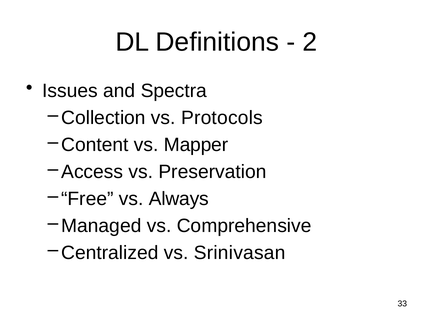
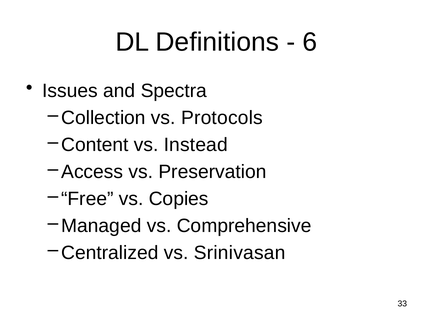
2: 2 -> 6 (310, 42)
Mapper: Mapper -> Instead (196, 145)
Always: Always -> Copies (179, 199)
